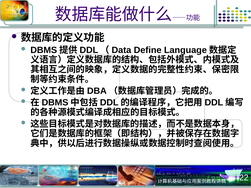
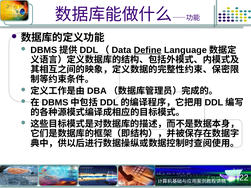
Define underline: none -> present (148, 50)
